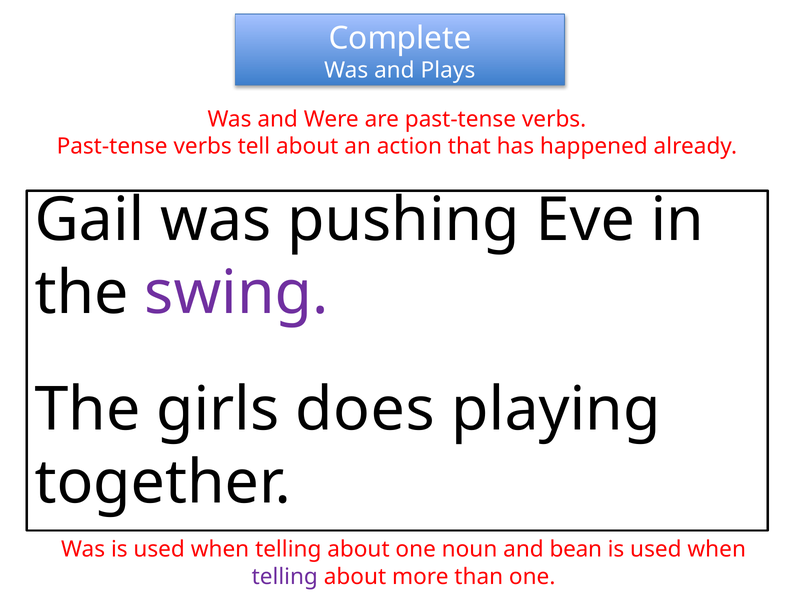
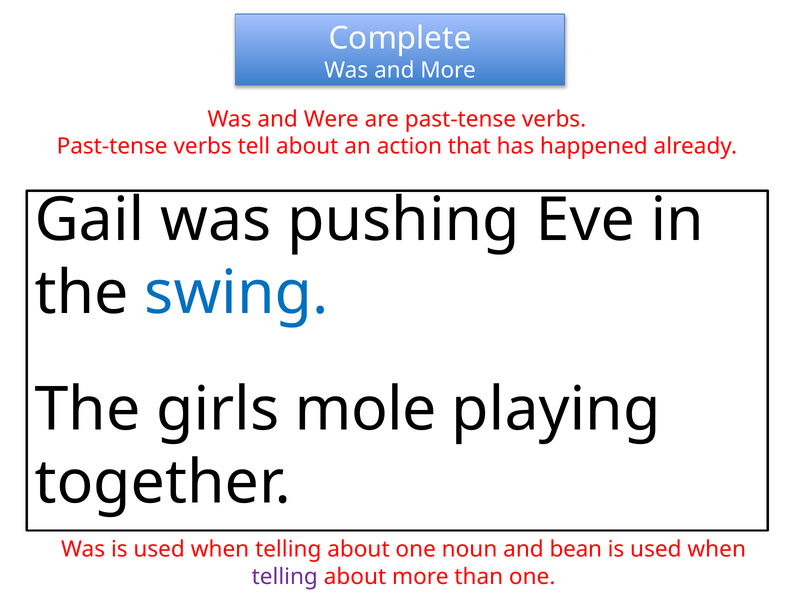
and Plays: Plays -> More (448, 70)
swing colour: purple -> blue (236, 293)
does: does -> mole (366, 409)
